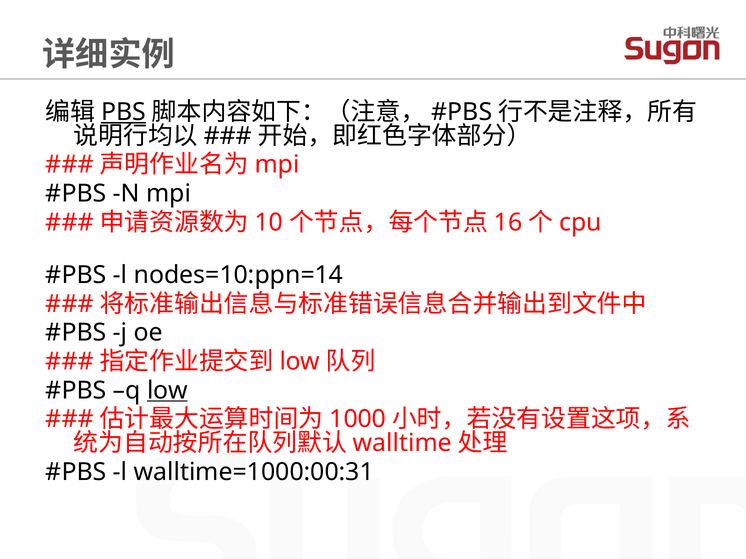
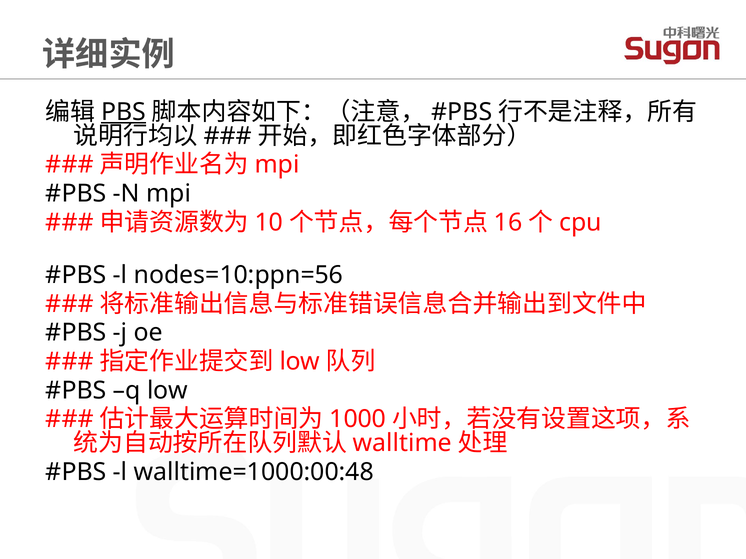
nodes=10:ppn=14: nodes=10:ppn=14 -> nodes=10:ppn=56 (238, 275)
low underline: present -> none (167, 391)
walltime=1000:00:31: walltime=1000:00:31 -> walltime=1000:00:48 (254, 472)
